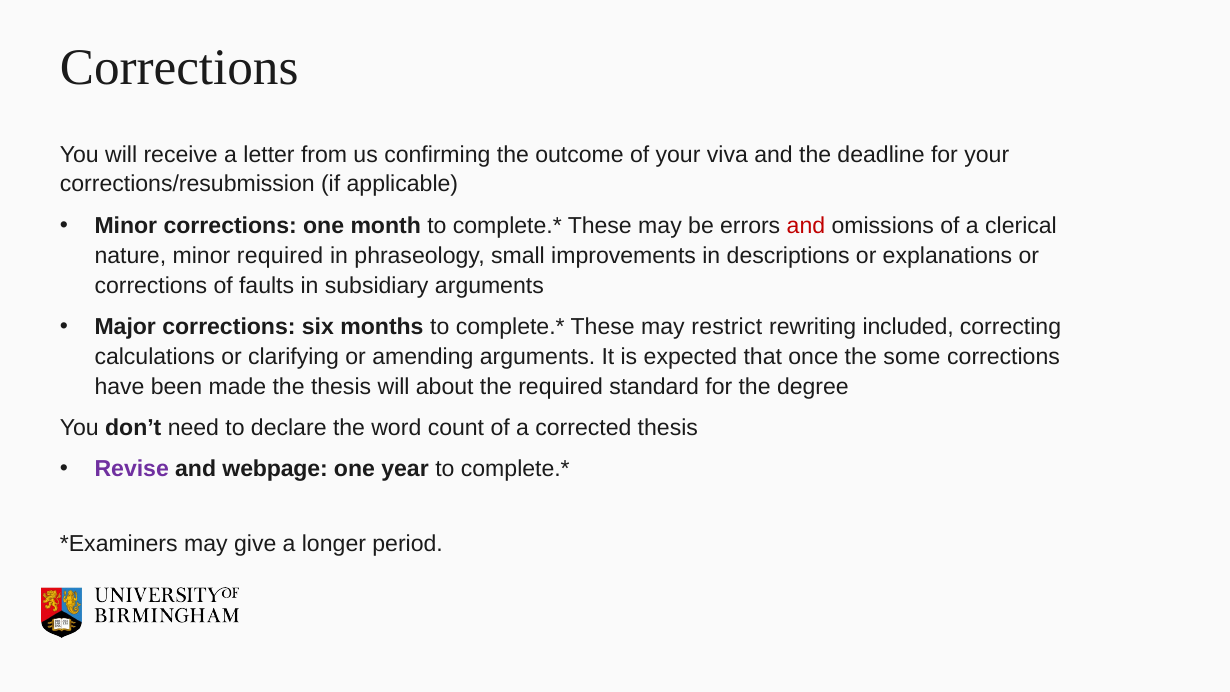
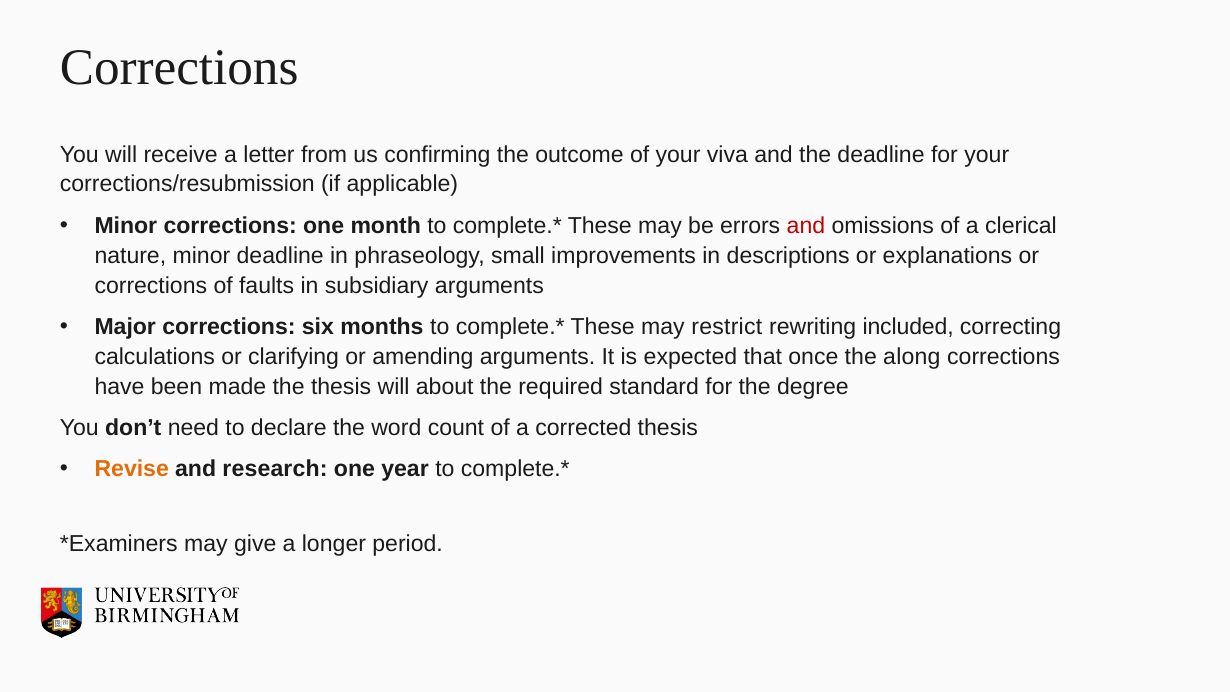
minor required: required -> deadline (280, 256)
some: some -> along (912, 357)
Revise colour: purple -> orange (132, 469)
webpage: webpage -> research (275, 469)
